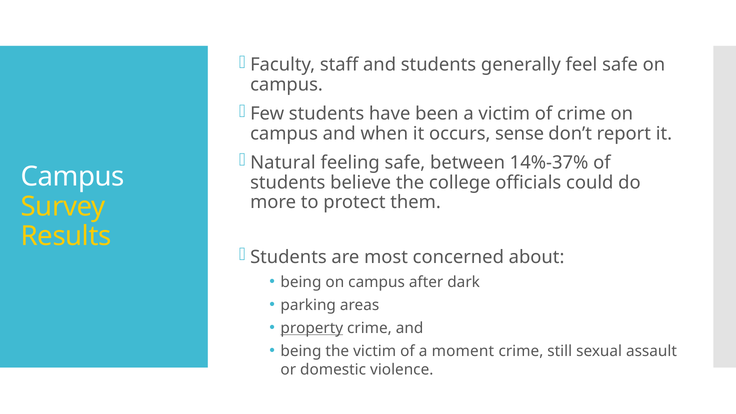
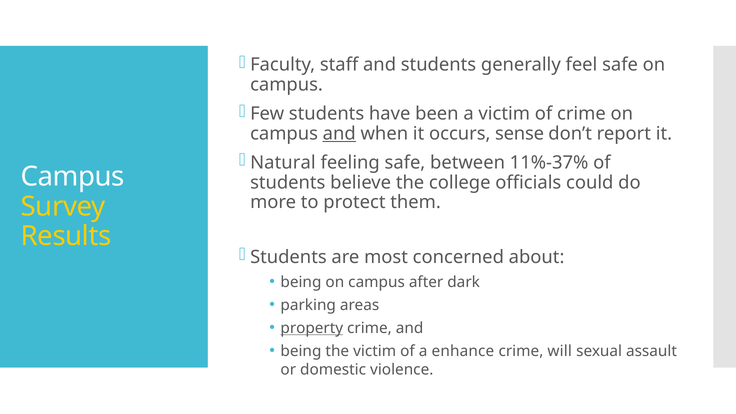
and underline: none -> present (339, 134)
14%-37%: 14%-37% -> 11%-37% (549, 163)
moment: moment -> enhance (463, 351)
still: still -> will (560, 351)
